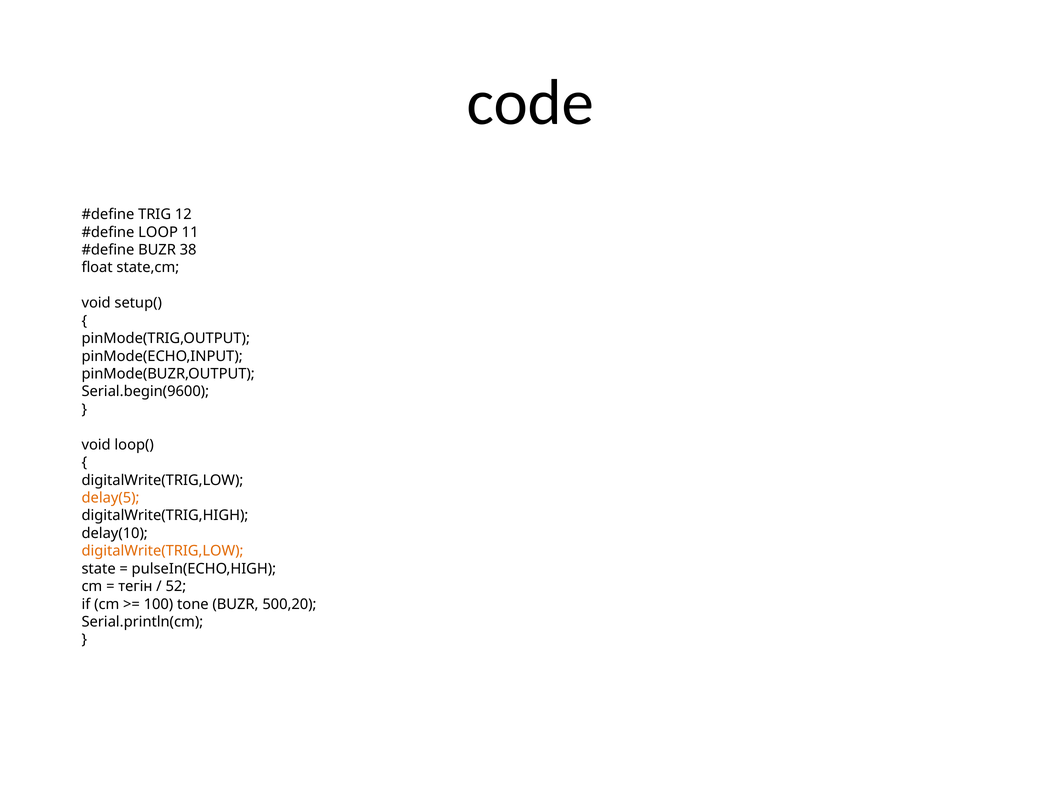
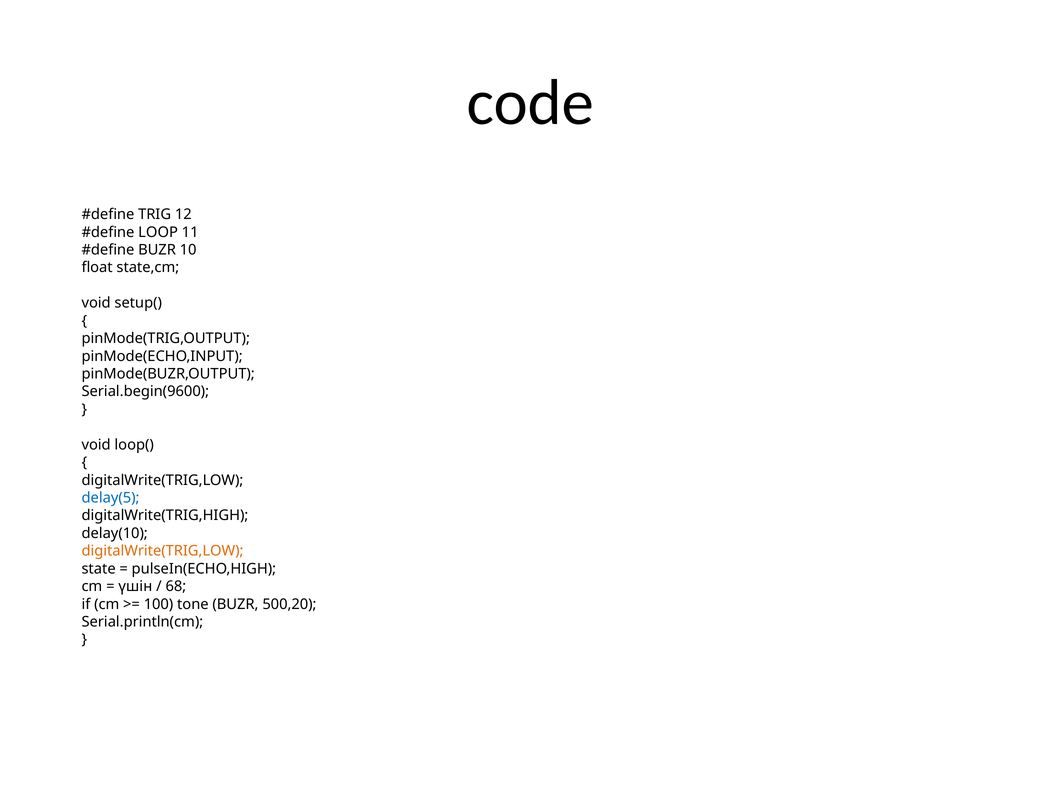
38: 38 -> 10 (188, 250)
delay(5 colour: orange -> blue (111, 498)
тегін: тегін -> үшін (135, 586)
52: 52 -> 68 (176, 586)
